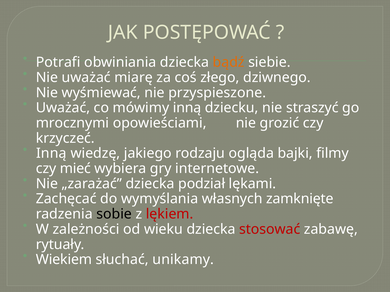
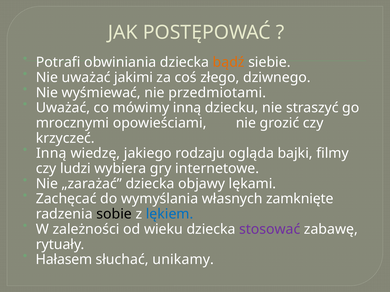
miarę: miarę -> jakimi (134, 78)
przyspieszone: przyspieszone -> przedmiotami (217, 93)
mieć: mieć -> ludzi (75, 169)
podział: podział -> objawy (202, 184)
lękiem colour: red -> blue (170, 214)
stosować colour: red -> purple (270, 230)
Wiekiem: Wiekiem -> Hałasem (64, 260)
